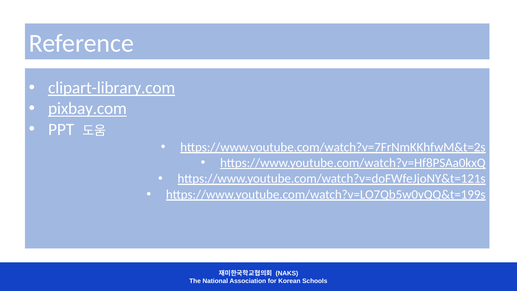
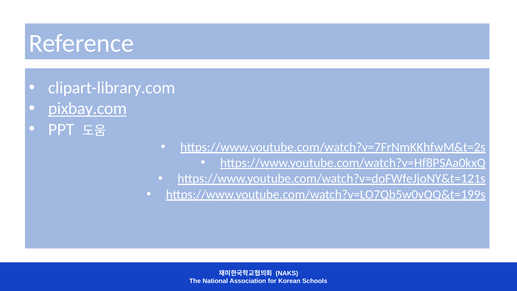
clipart-library.com underline: present -> none (112, 88)
